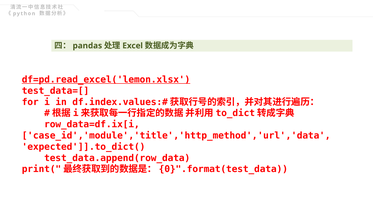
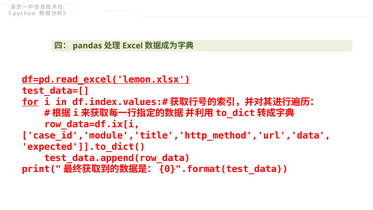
for underline: none -> present (30, 102)
